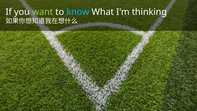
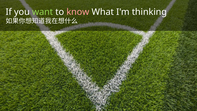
know colour: light blue -> pink (78, 12)
